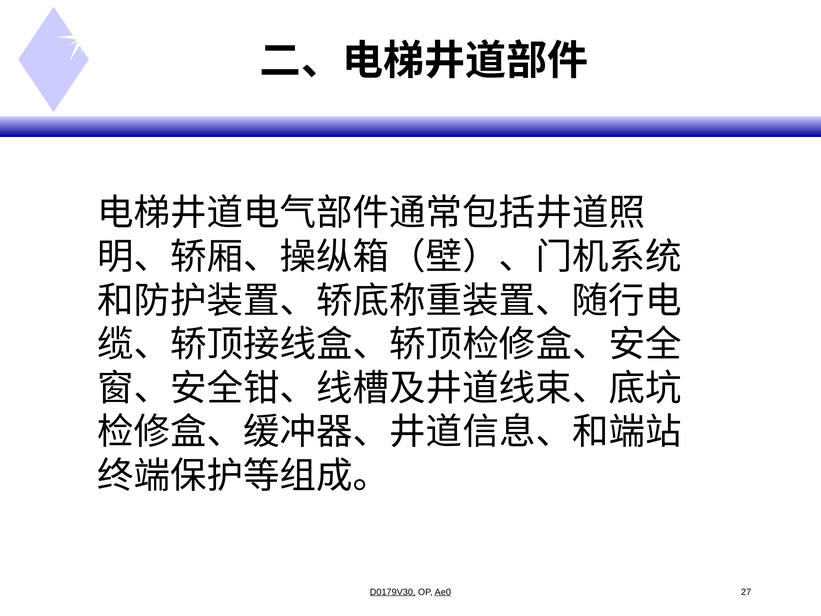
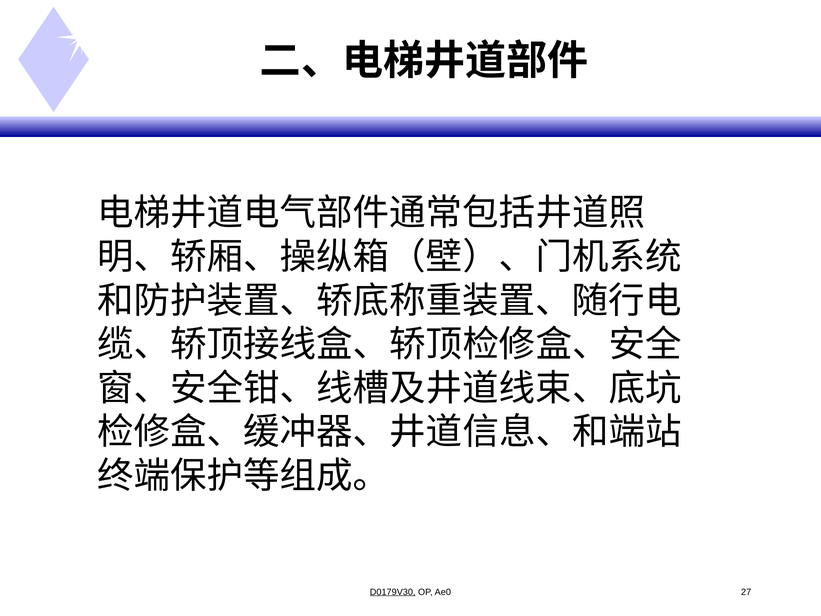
Ae0 underline: present -> none (443, 592)
